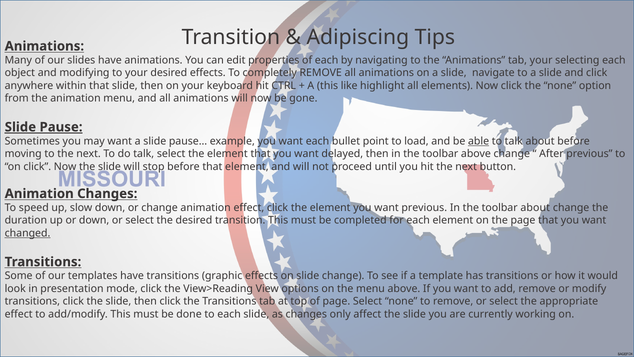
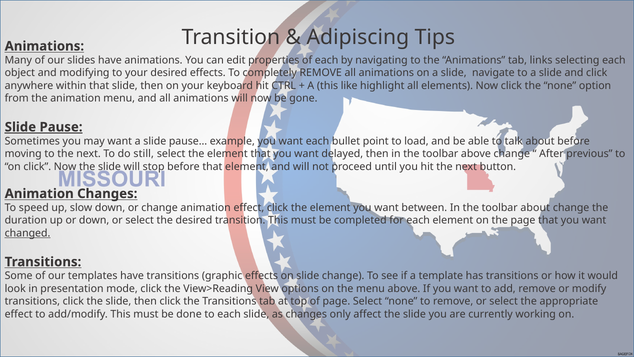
tab your: your -> links (541, 60)
able underline: present -> none (479, 141)
do talk: talk -> still (144, 154)
want previous: previous -> between (424, 208)
